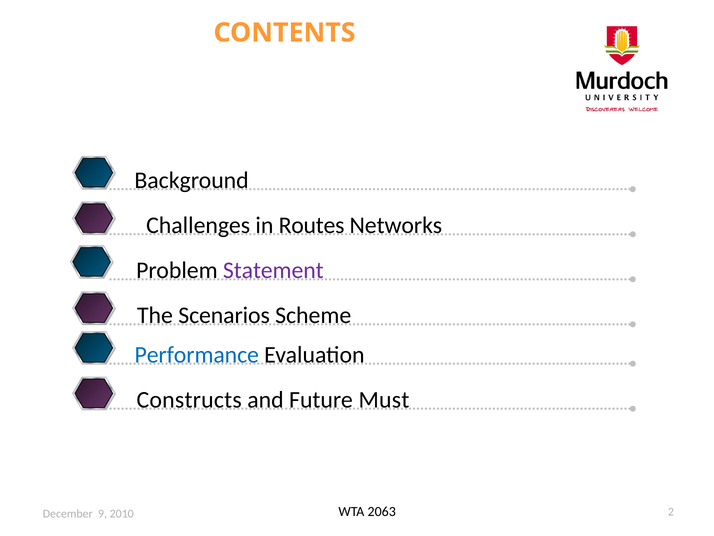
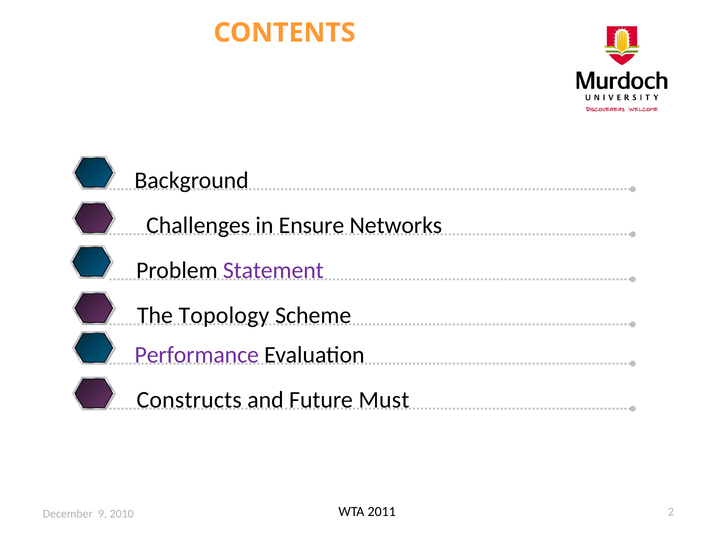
Routes: Routes -> Ensure (311, 225)
Scenarios: Scenarios -> Topology (224, 315)
Performance colour: blue -> purple (197, 355)
2063: 2063 -> 2011 (382, 511)
